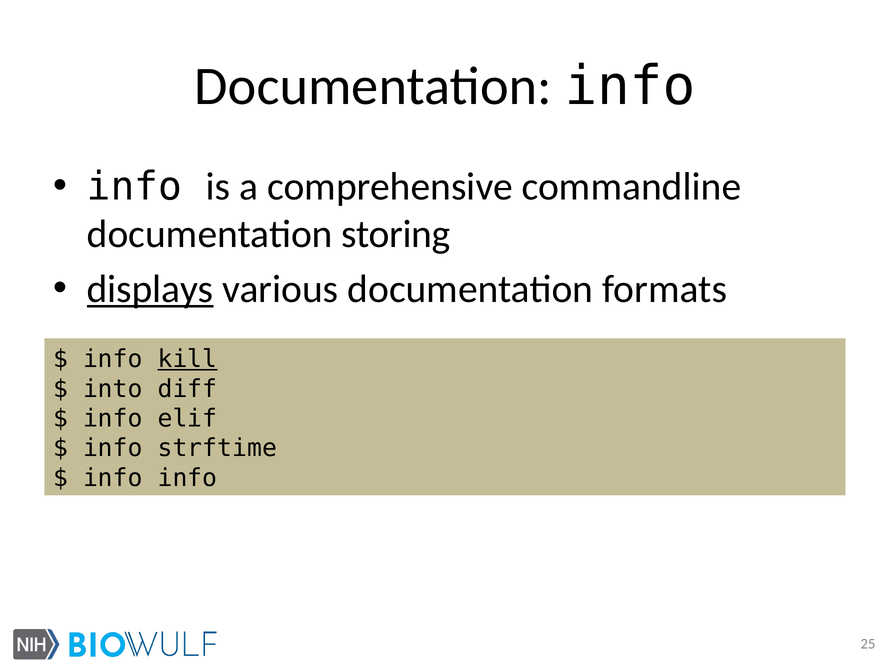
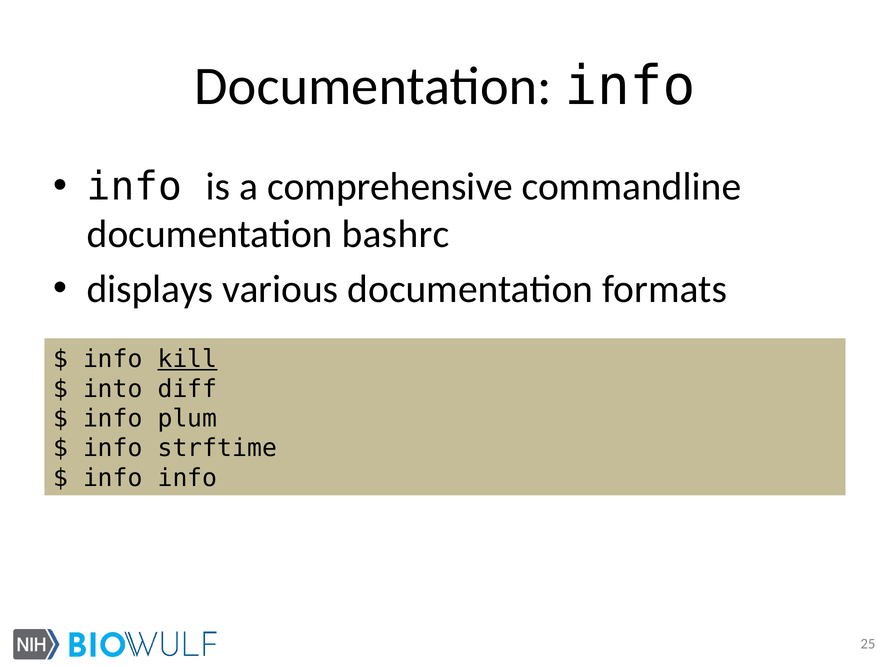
storing: storing -> bashrc (395, 234)
displays underline: present -> none (150, 290)
elif: elif -> plum (187, 419)
